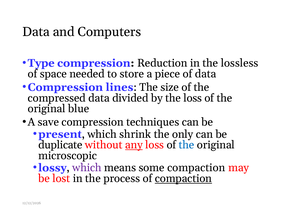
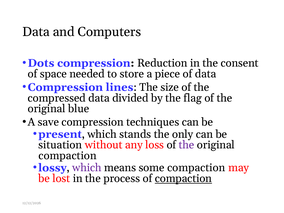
Type: Type -> Dots (41, 63)
lossless: lossless -> consent (240, 63)
the loss: loss -> flag (193, 98)
shrink: shrink -> stands (135, 134)
duplicate: duplicate -> situation (60, 145)
any underline: present -> none (134, 145)
the colour: blue -> purple (187, 145)
microscopic: microscopic -> compaction (68, 156)
